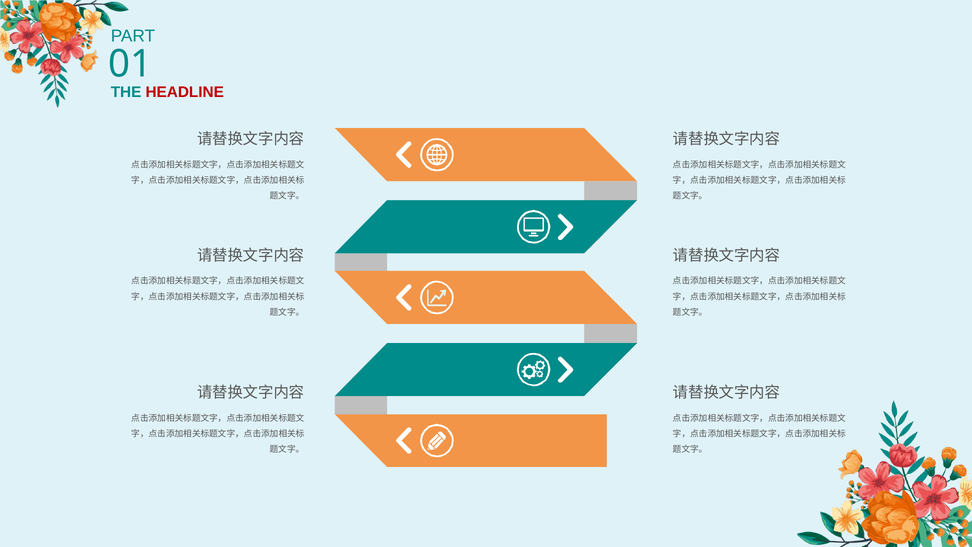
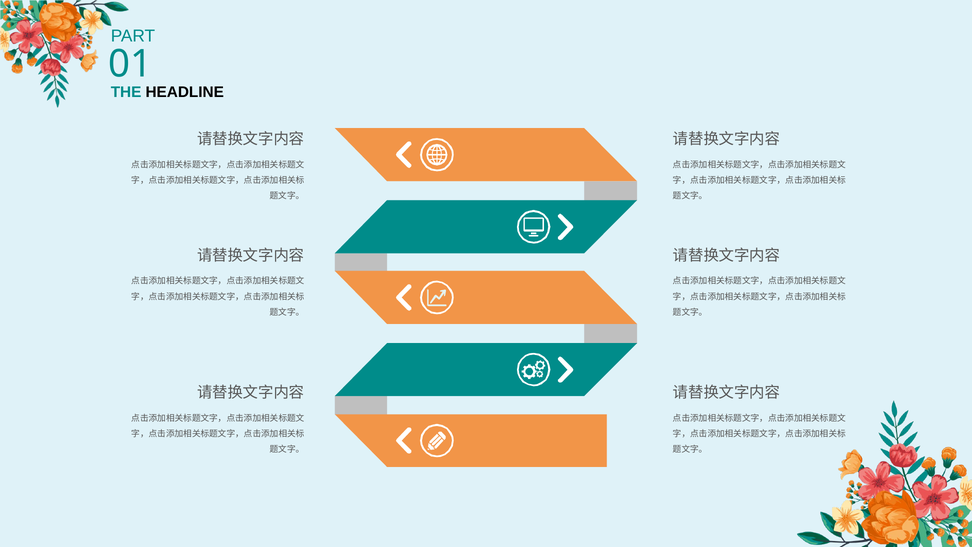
HEADLINE colour: red -> black (185, 92)
